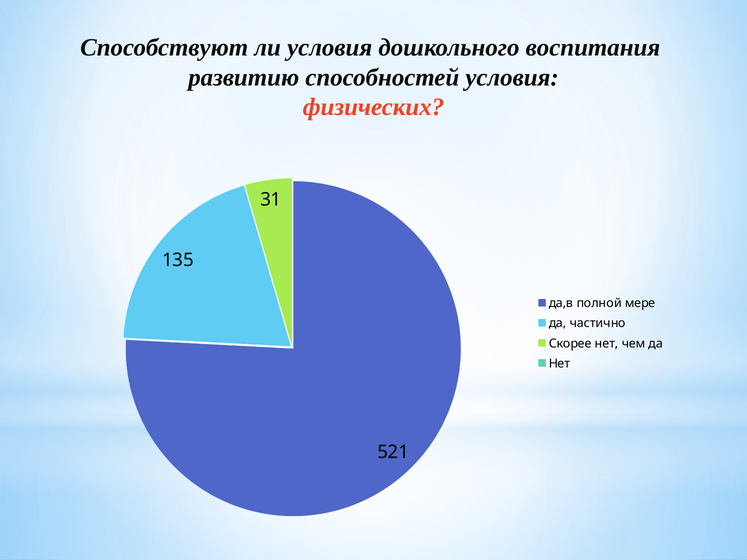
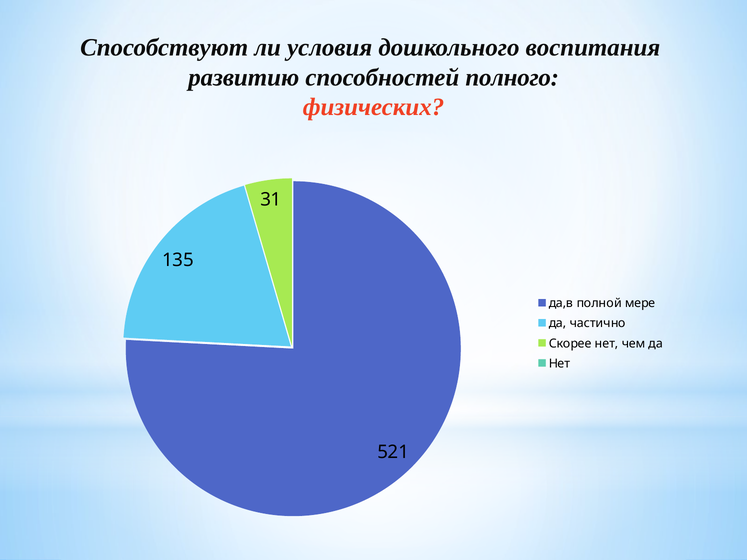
способностей условия: условия -> полного (512, 77)
